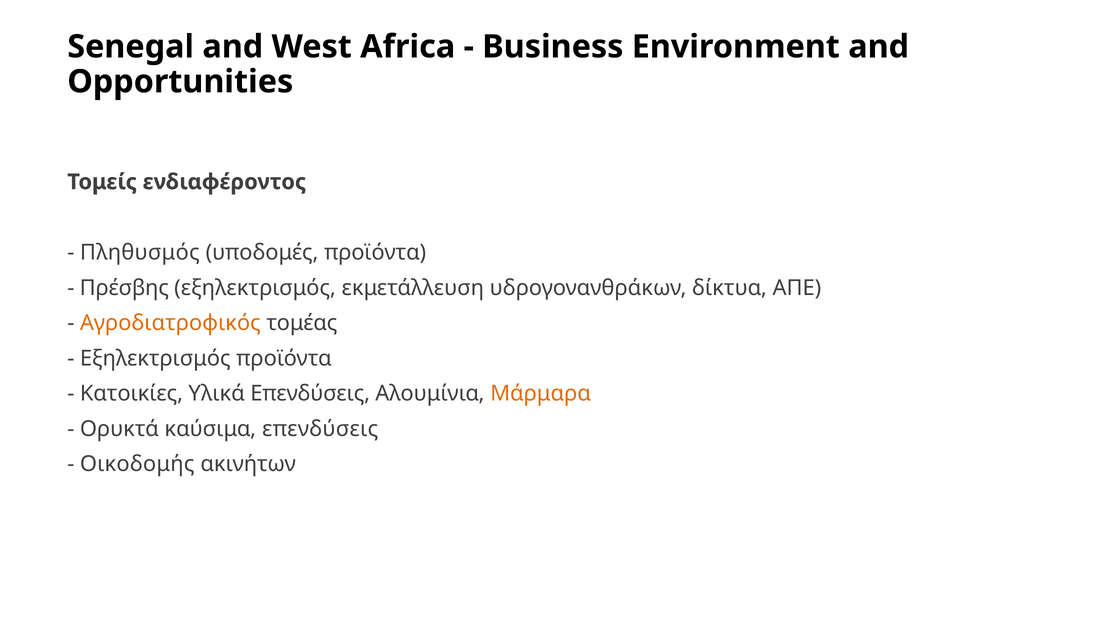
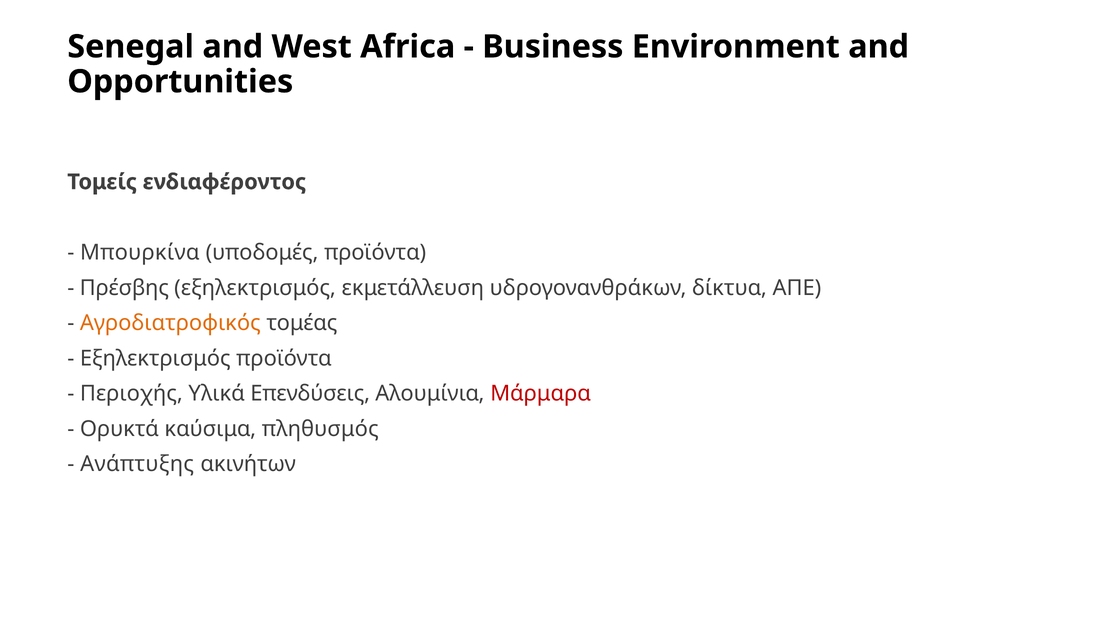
Πληθυσμός: Πληθυσμός -> Μπουρκίνα (140, 253)
Κατοικίες: Κατοικίες -> Περιοχής (131, 394)
Μάρμαρα colour: orange -> red (541, 394)
καύσιμα επενδύσεις: επενδύσεις -> πληθυσμός (320, 429)
Οικοδομής: Οικοδομής -> Ανάπτυξης (137, 464)
